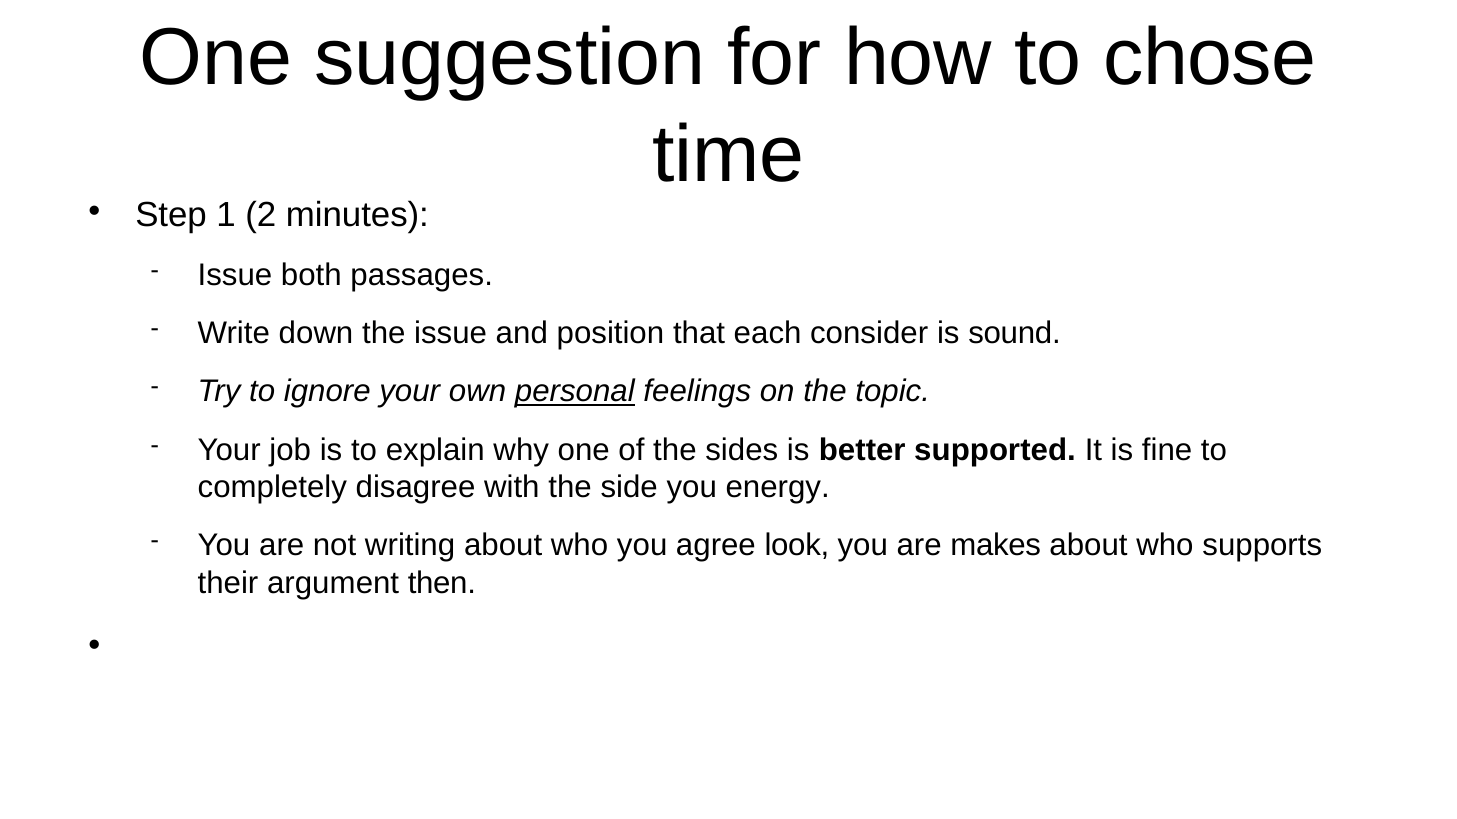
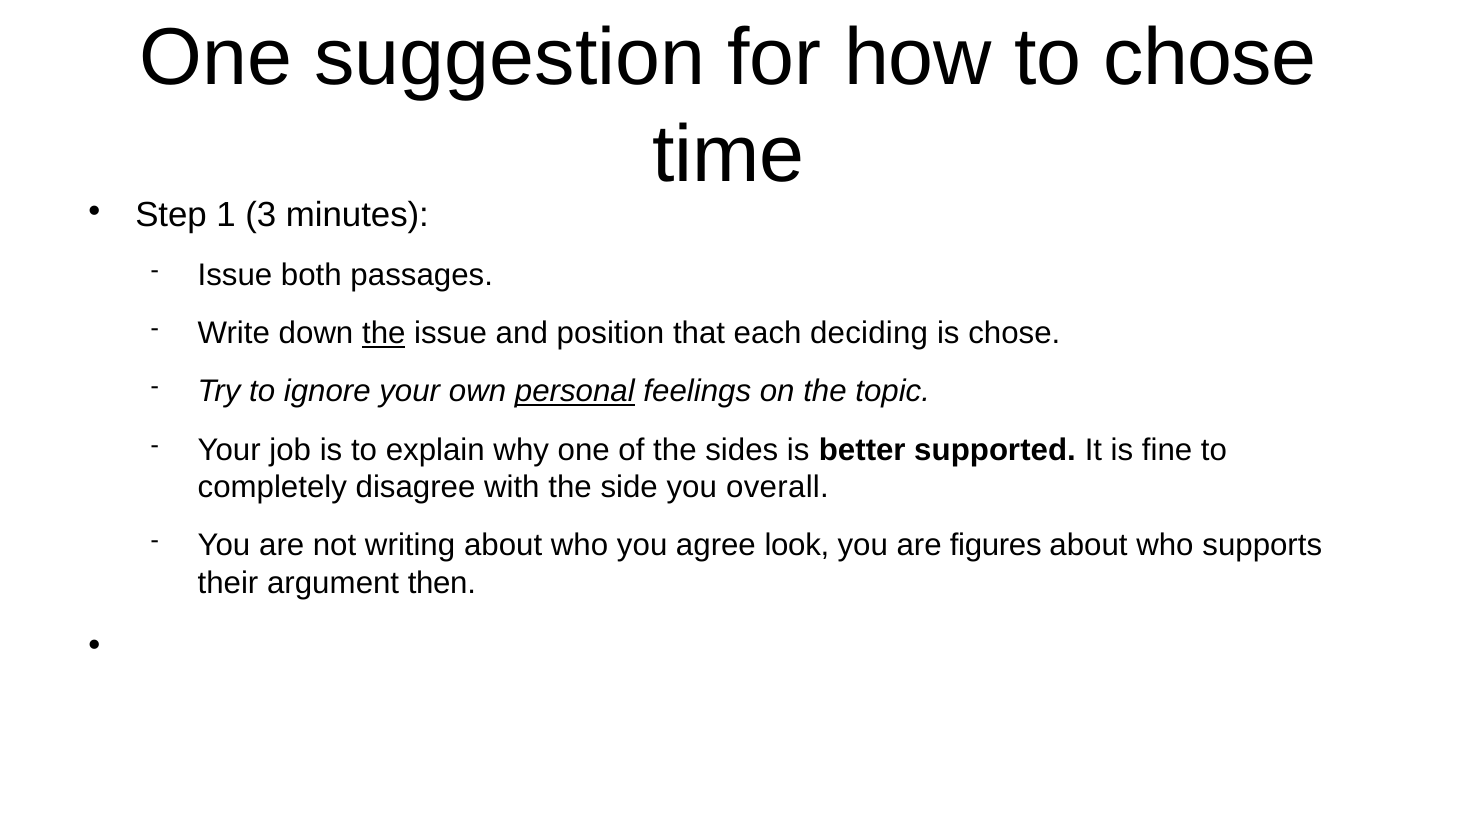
2: 2 -> 3 (261, 215)
the underline: none -> present (384, 334)
consider: consider -> deciding (869, 334)
is sound: sound -> chose (1014, 334)
energy: energy -> overall (777, 488)
makes: makes -> figures (996, 546)
